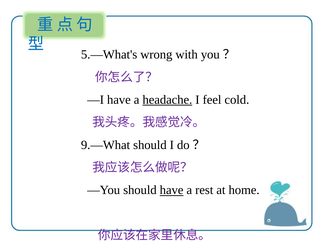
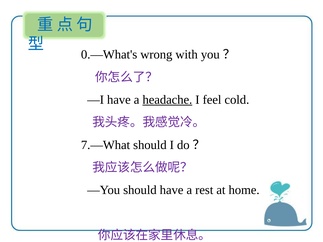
5.—What's: 5.—What's -> 0.—What's (109, 55)
9.—What: 9.—What -> 7.—What (106, 145)
have underline: present -> none (172, 190)
